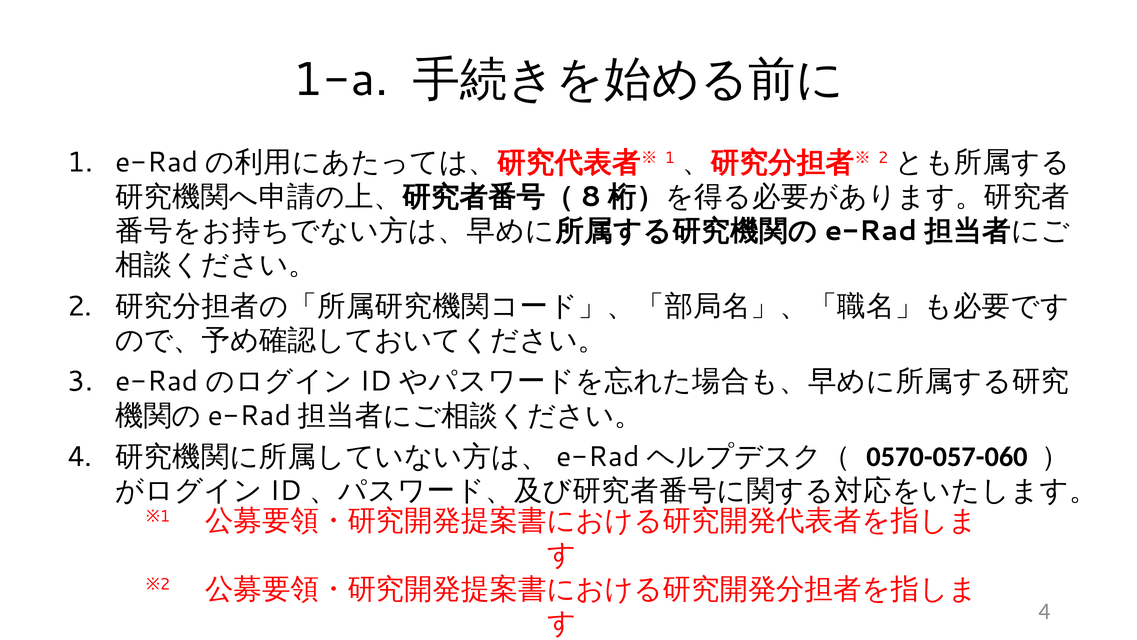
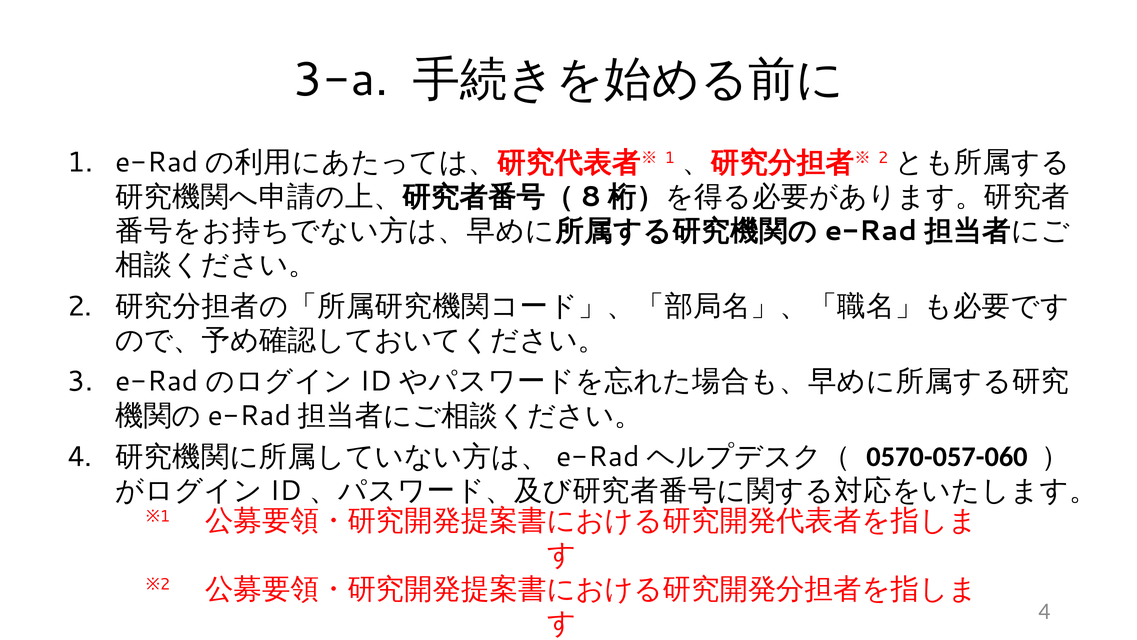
1-a: 1-a -> 3-a (341, 79)
